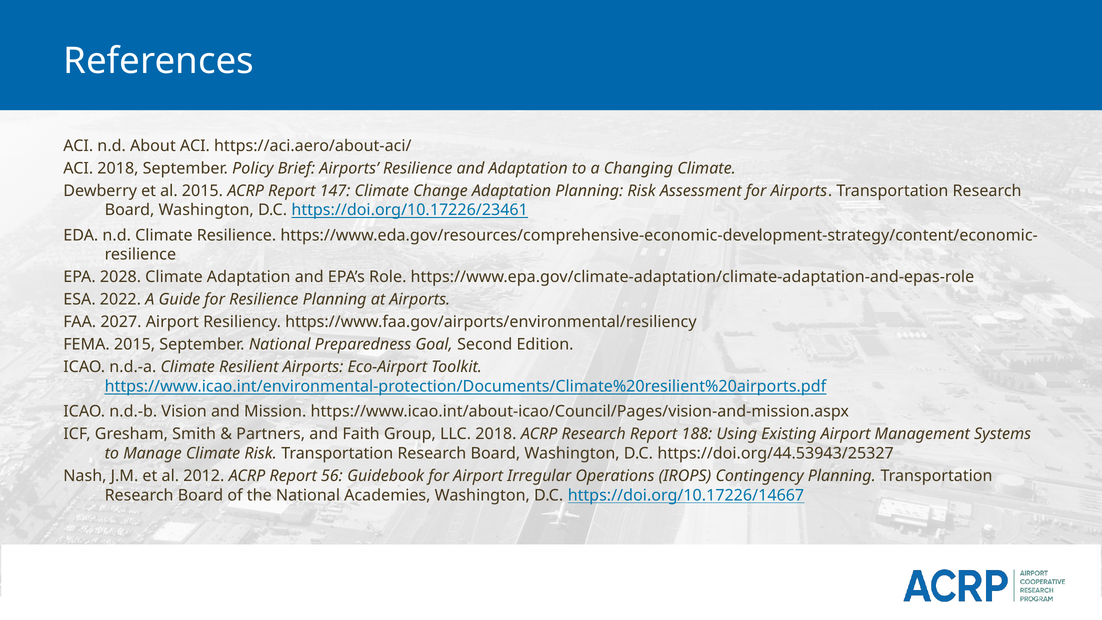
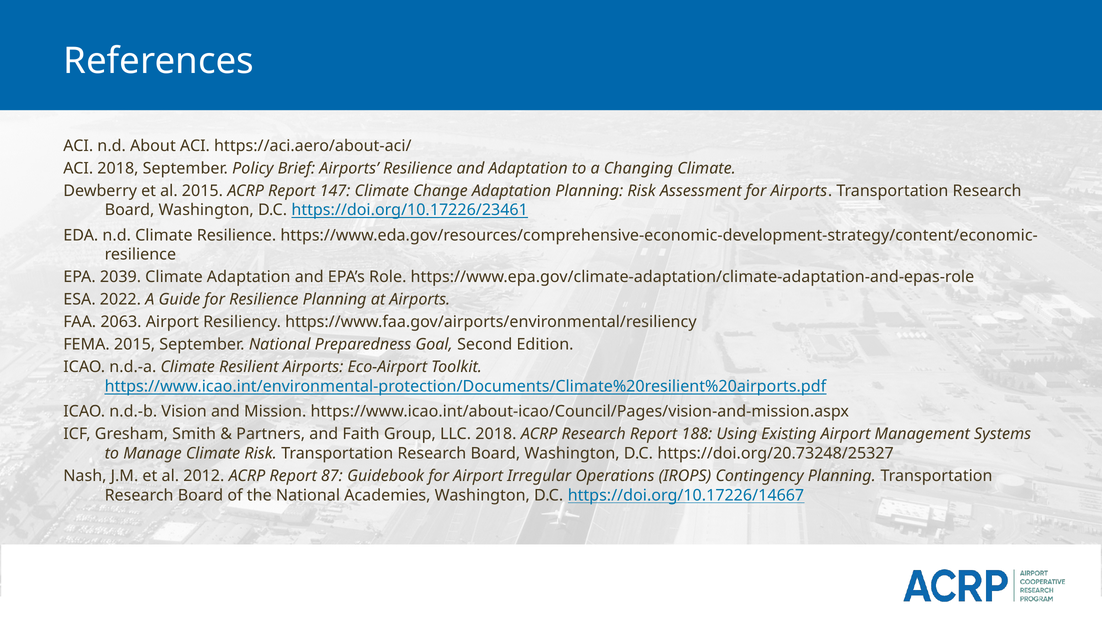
2028: 2028 -> 2039 (121, 277)
2027: 2027 -> 2063 (121, 322)
https://doi.org/44.53943/25327: https://doi.org/44.53943/25327 -> https://doi.org/20.73248/25327 (776, 453)
56: 56 -> 87 (332, 476)
